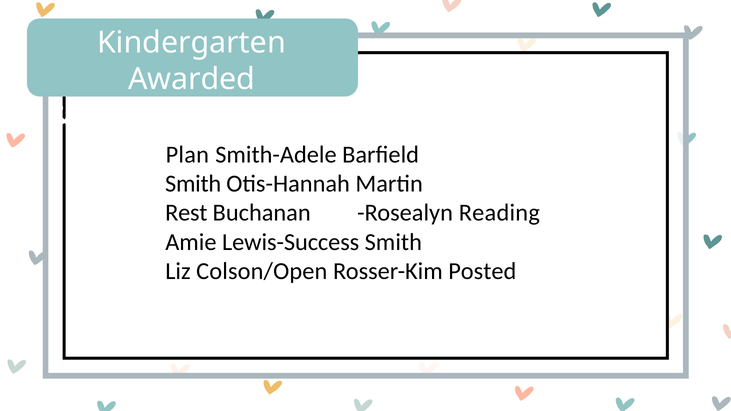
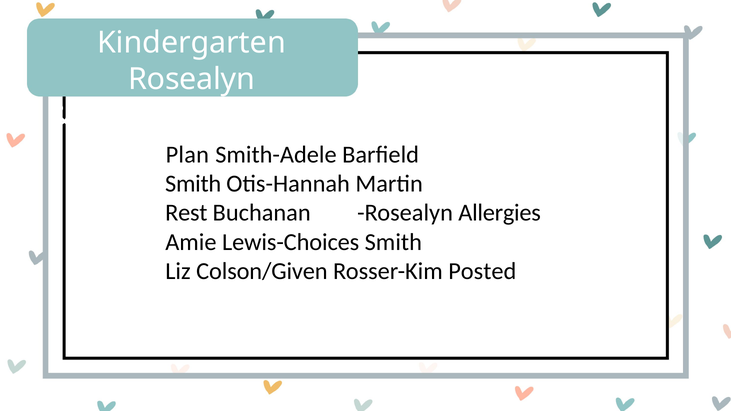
Awarded: Awarded -> Rosealyn (192, 79)
Reading: Reading -> Allergies (500, 213)
Lewis-Success: Lewis-Success -> Lewis-Choices (291, 242)
Colson/Open: Colson/Open -> Colson/Given (262, 272)
